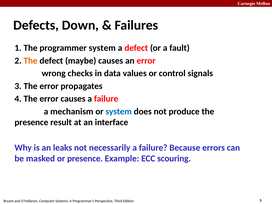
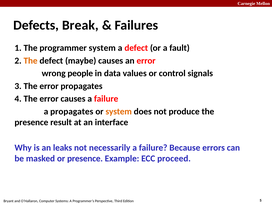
Down: Down -> Break (80, 25)
checks: checks -> people (80, 73)
a mechanism: mechanism -> propagates (72, 111)
system colour: blue -> orange (119, 111)
scouring: scouring -> proceed (174, 159)
